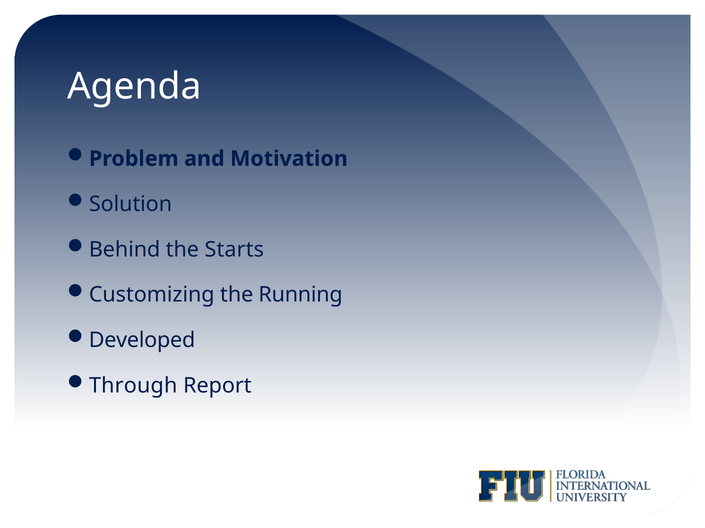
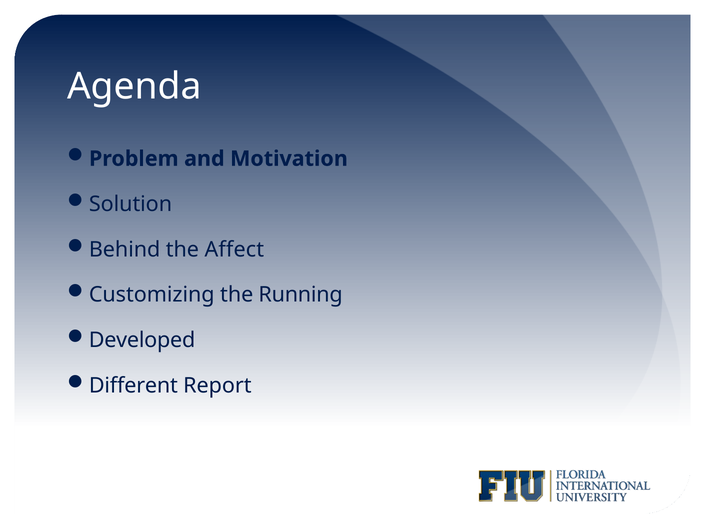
Starts: Starts -> Affect (234, 250)
Through: Through -> Different (133, 386)
